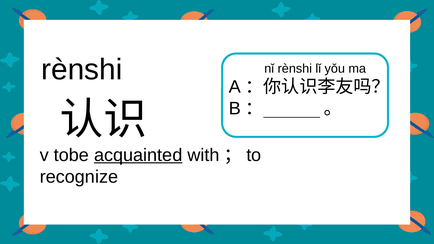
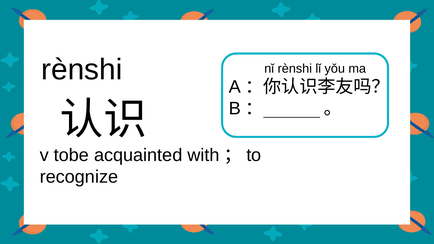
acquainted underline: present -> none (138, 155)
